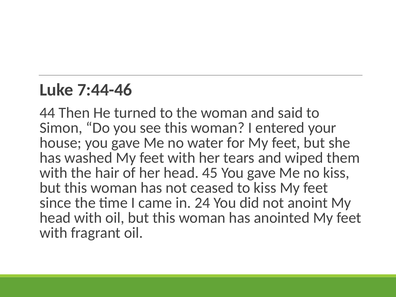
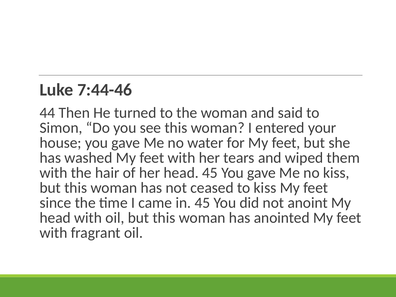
in 24: 24 -> 45 (202, 203)
